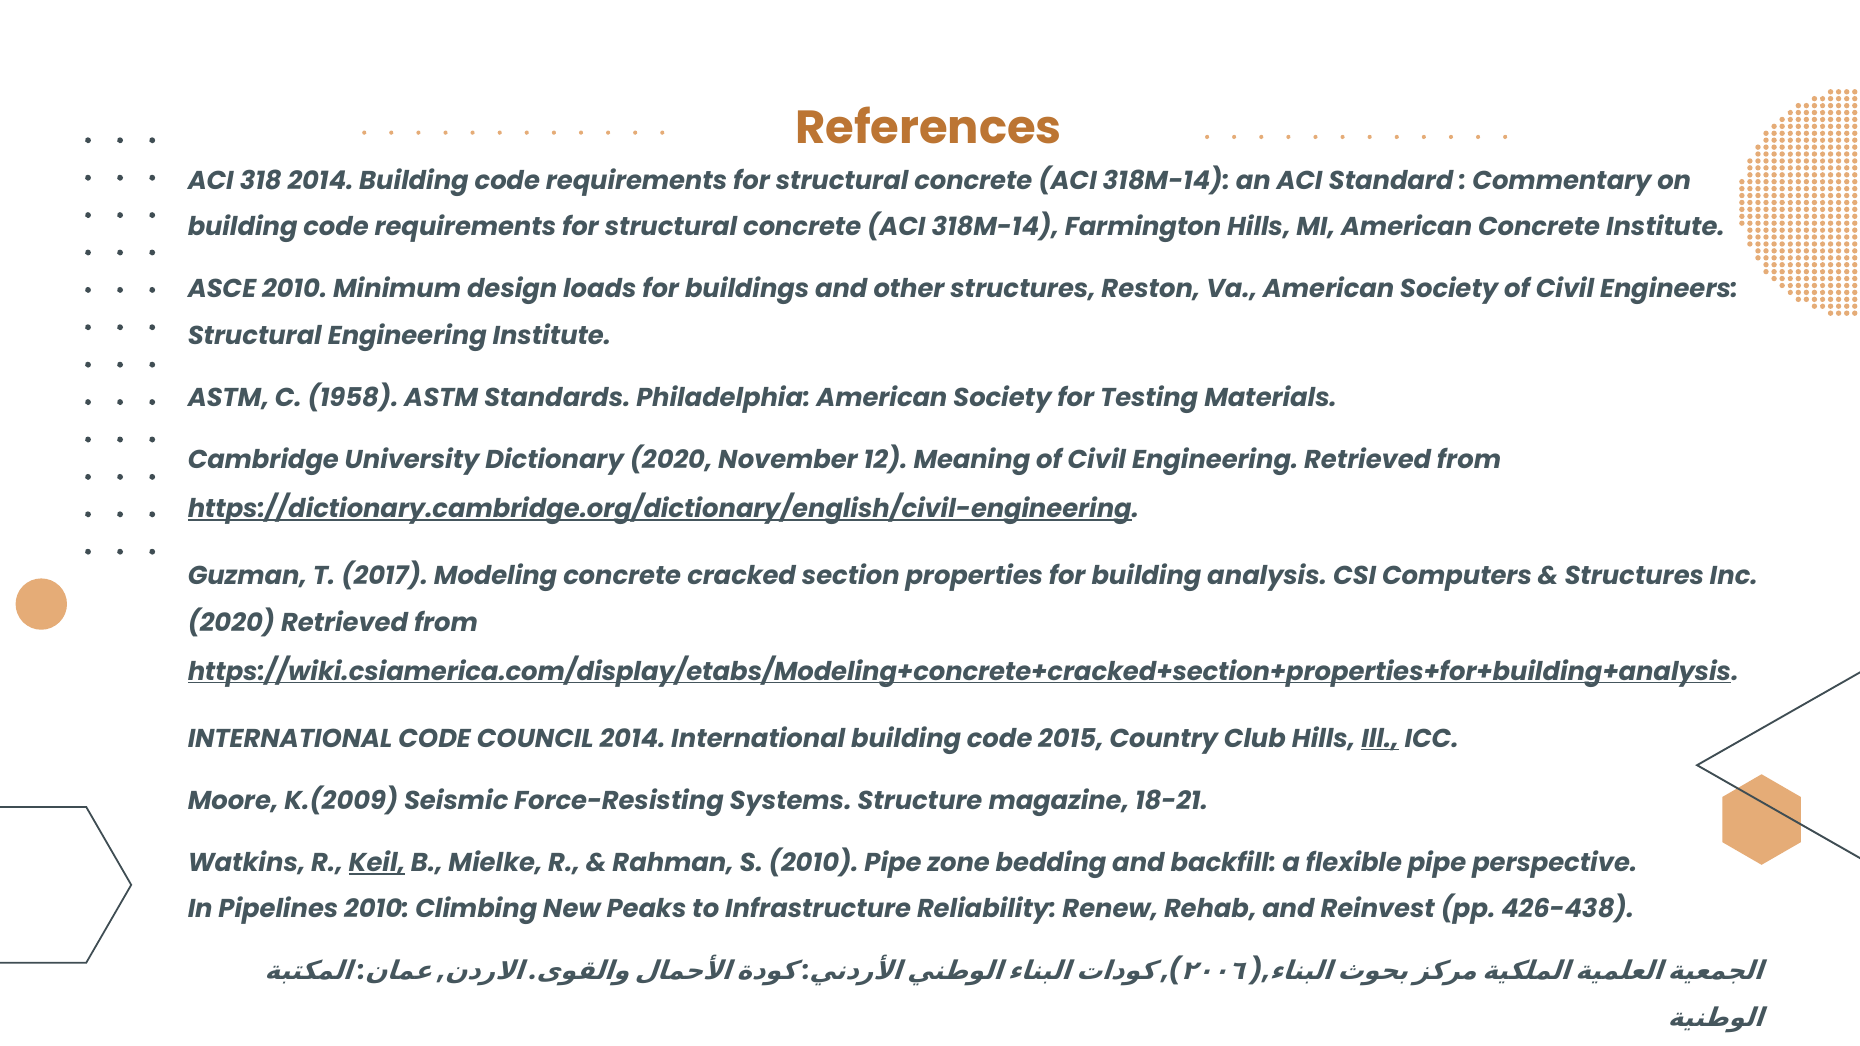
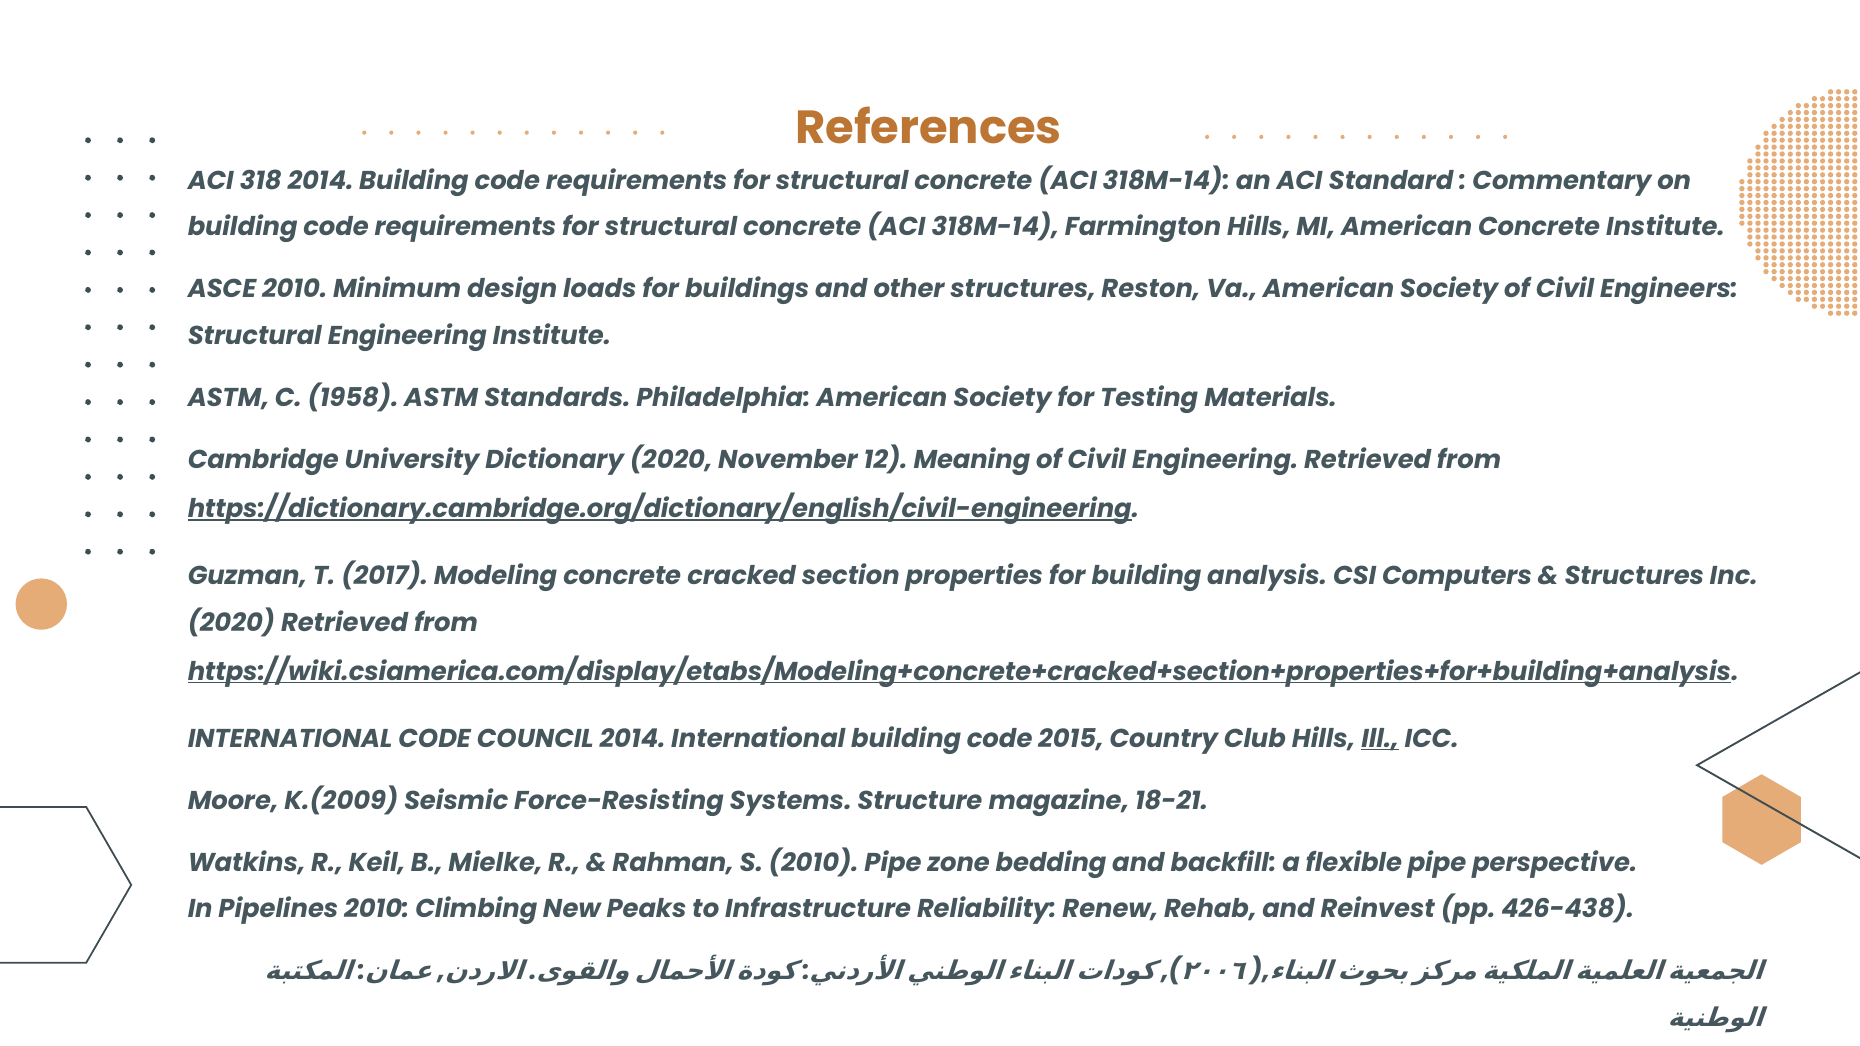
Keil underline: present -> none (377, 863)
